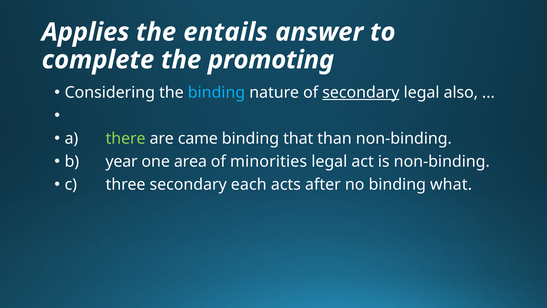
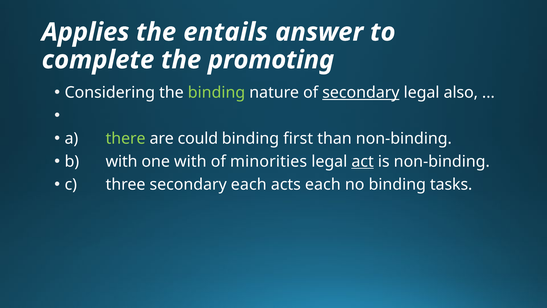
binding colour: light blue -> light green (216, 92)
came: came -> could (198, 138)
that: that -> first (298, 138)
b year: year -> with (122, 161)
one area: area -> with (190, 161)
act underline: none -> present (363, 161)
acts after: after -> each (323, 184)
what: what -> tasks (451, 184)
